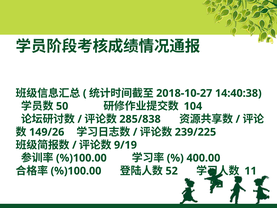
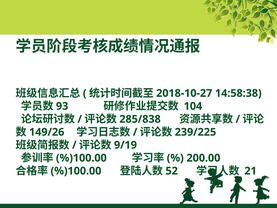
14:40:38: 14:40:38 -> 14:58:38 (238, 93)
50: 50 -> 93 (62, 106)
400.00: 400.00 -> 200.00 (203, 158)
11: 11 -> 21 (251, 171)
